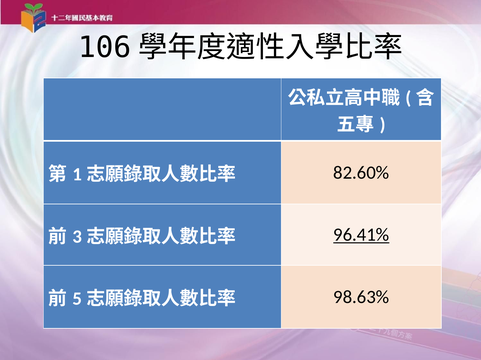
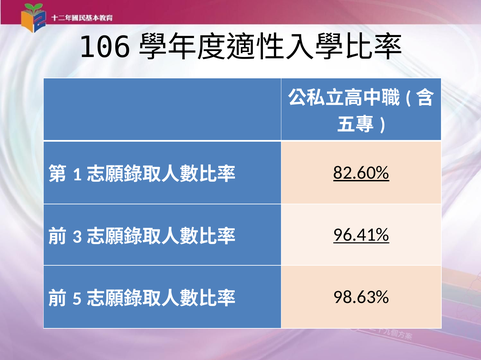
82.60% underline: none -> present (361, 173)
